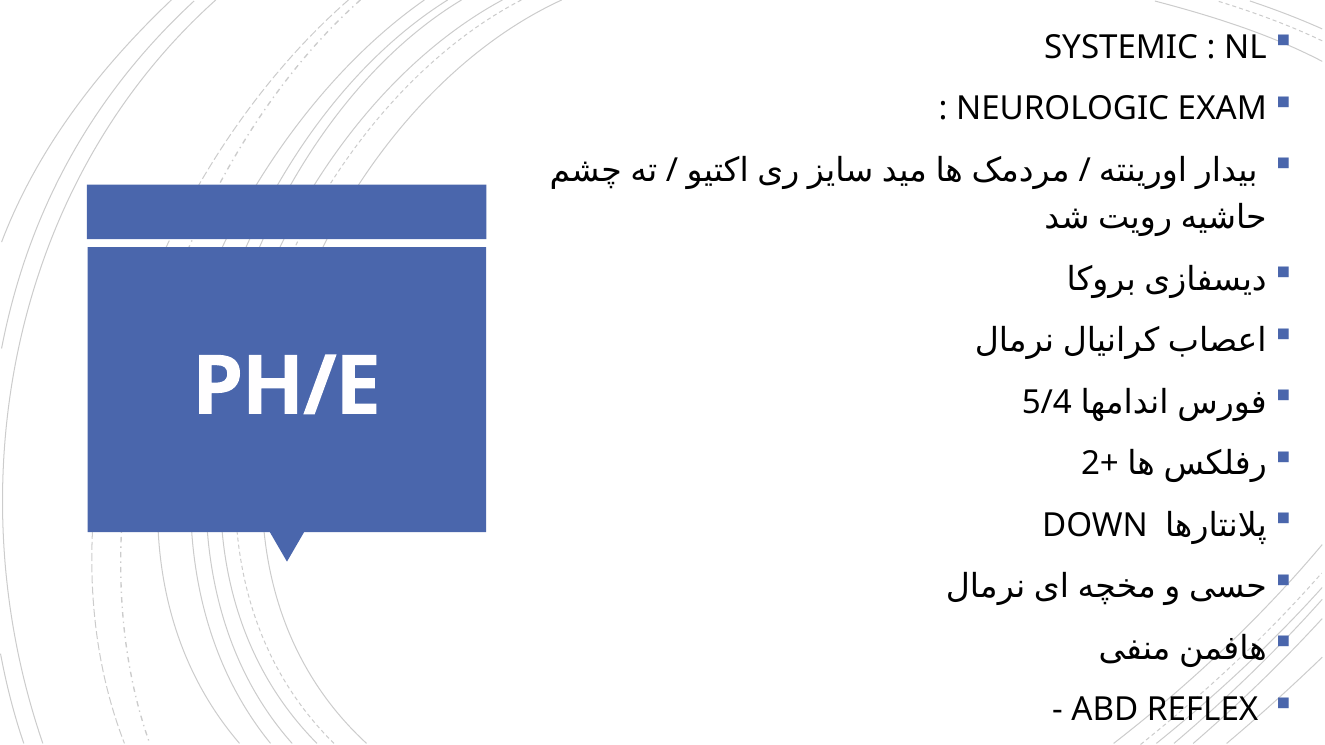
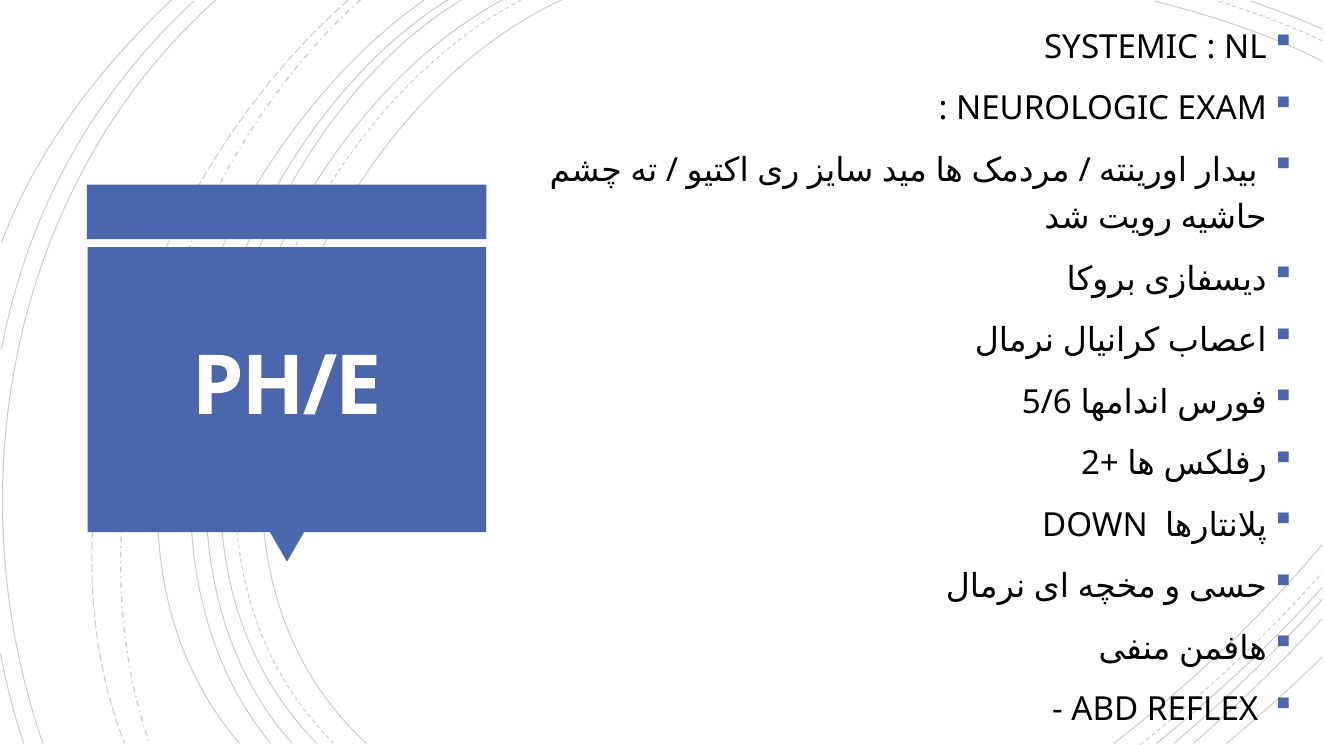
5/4: 5/4 -> 5/6 (1047, 403)
